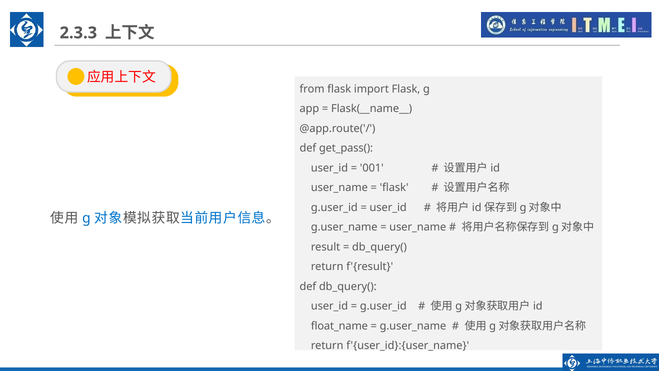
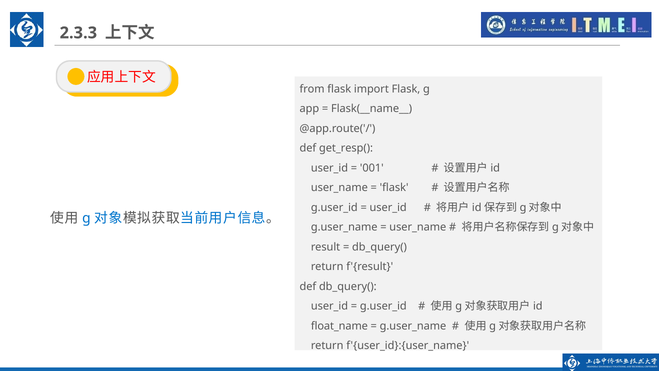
get_pass(: get_pass( -> get_resp( (346, 148)
